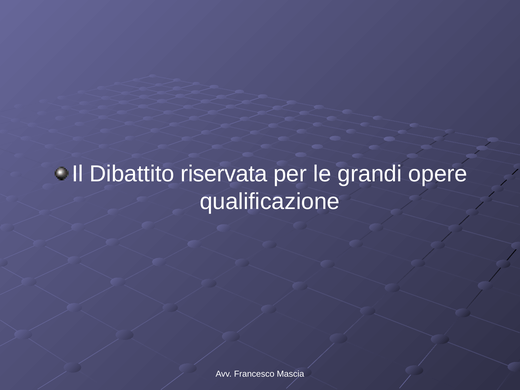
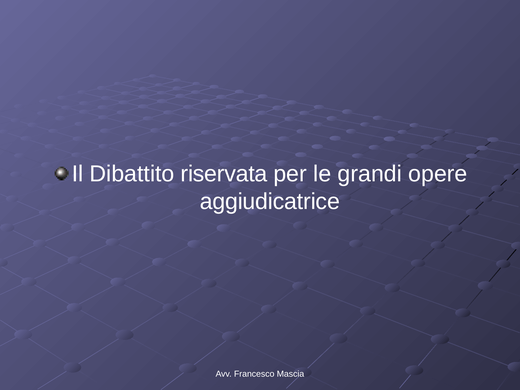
qualificazione: qualificazione -> aggiudicatrice (270, 202)
